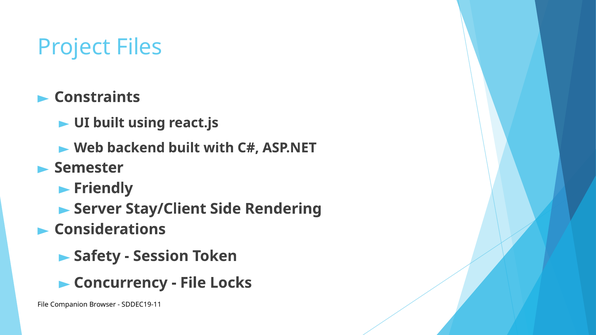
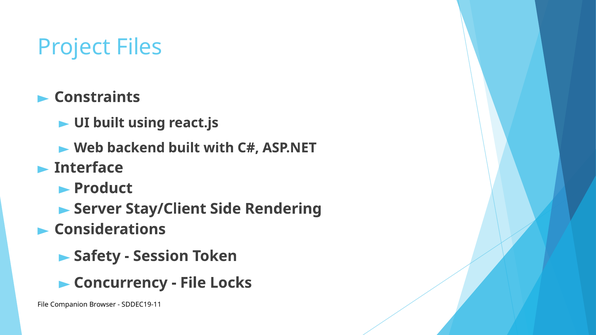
Semester: Semester -> Interface (89, 168)
Friendly: Friendly -> Product (103, 188)
